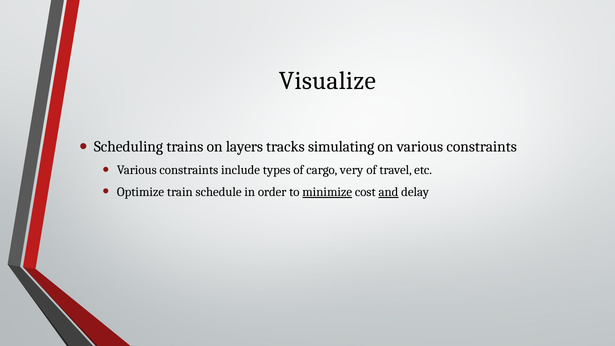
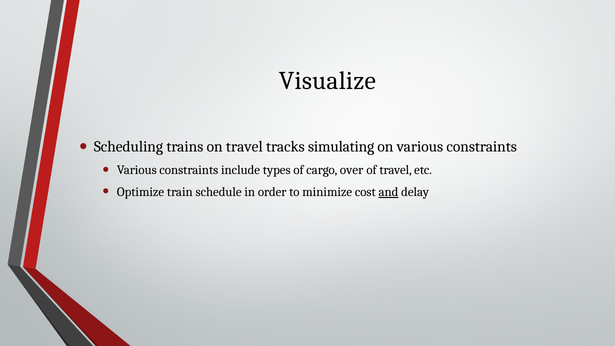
on layers: layers -> travel (244, 147)
very: very -> over (352, 170)
minimize underline: present -> none (327, 192)
